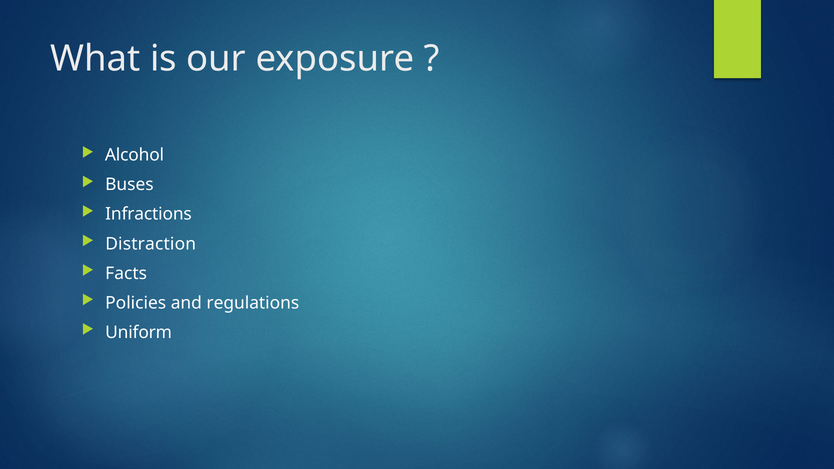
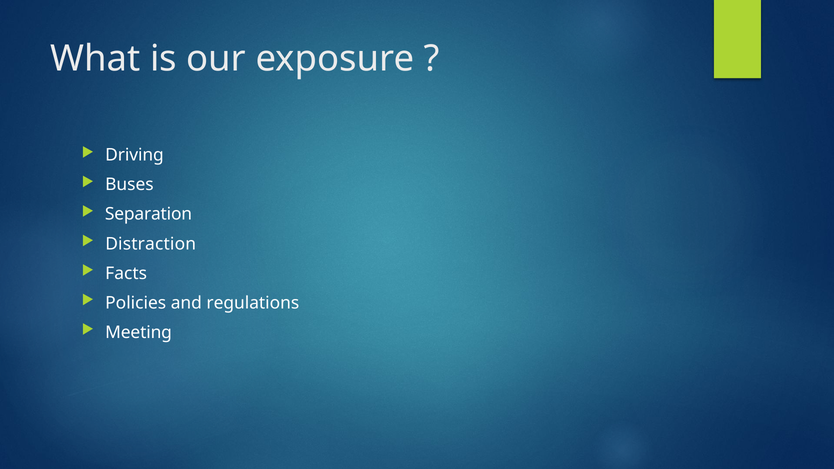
Alcohol: Alcohol -> Driving (134, 155)
Infractions: Infractions -> Separation (149, 214)
Uniform: Uniform -> Meeting (139, 333)
